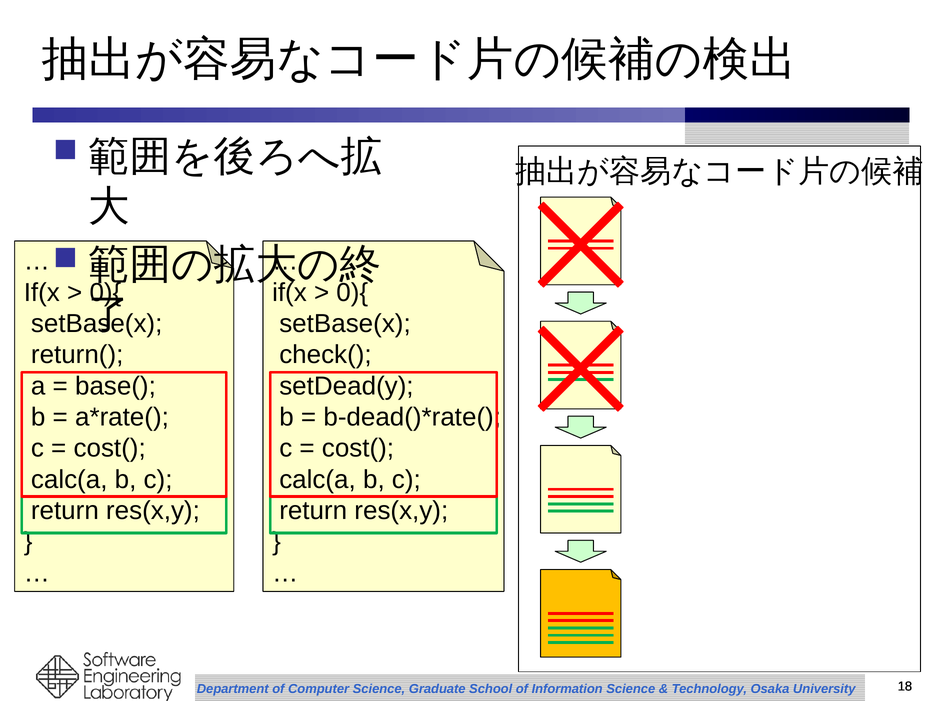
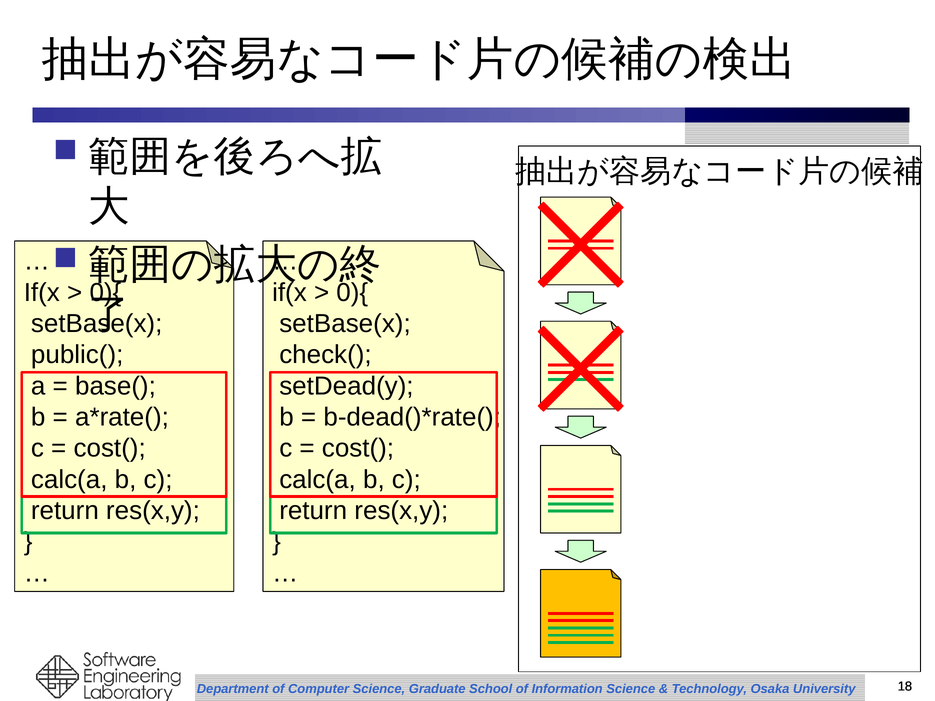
return(: return( -> public( (77, 355)
